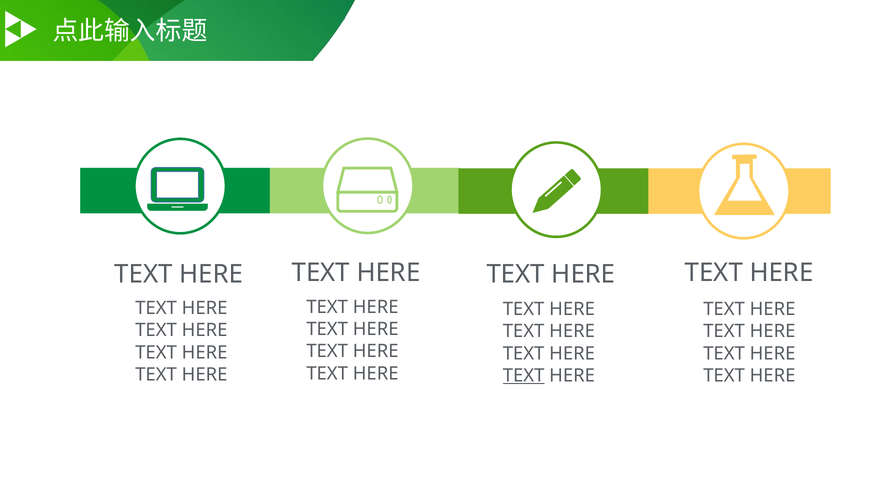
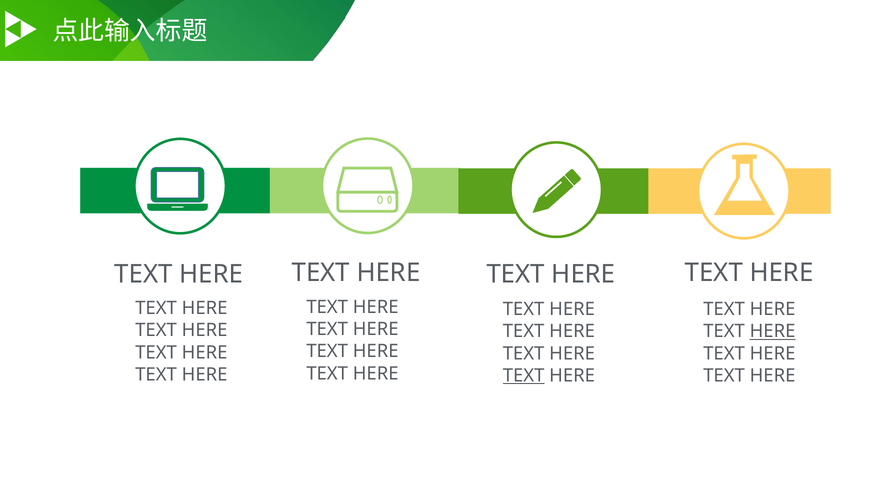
HERE underline: none -> present (773, 332)
